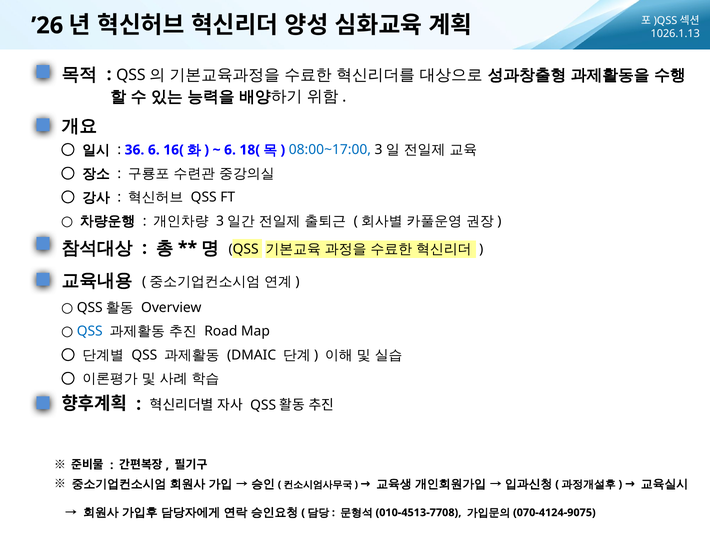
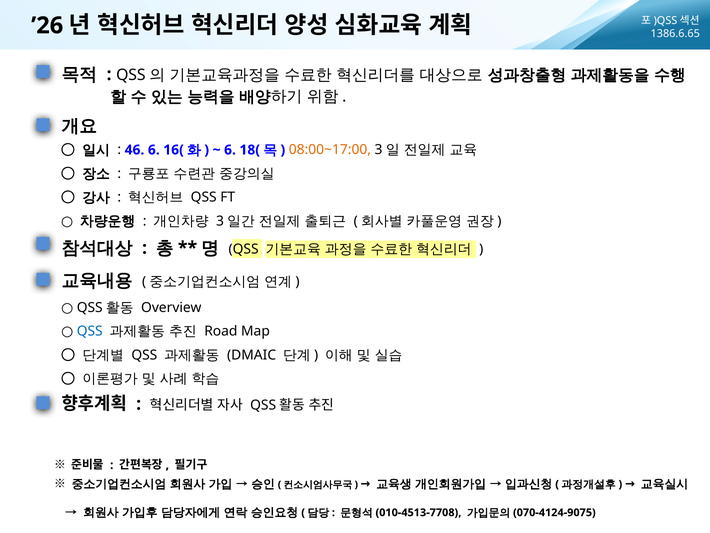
1026.1.13: 1026.1.13 -> 1386.6.65 (675, 34)
36: 36 -> 46 (134, 150)
08:00~17:00 colour: blue -> orange (330, 150)
